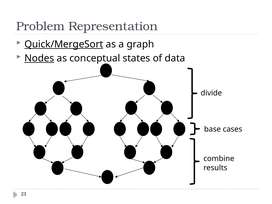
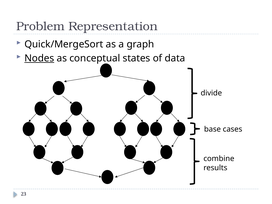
Quick/MergeSort underline: present -> none (64, 44)
